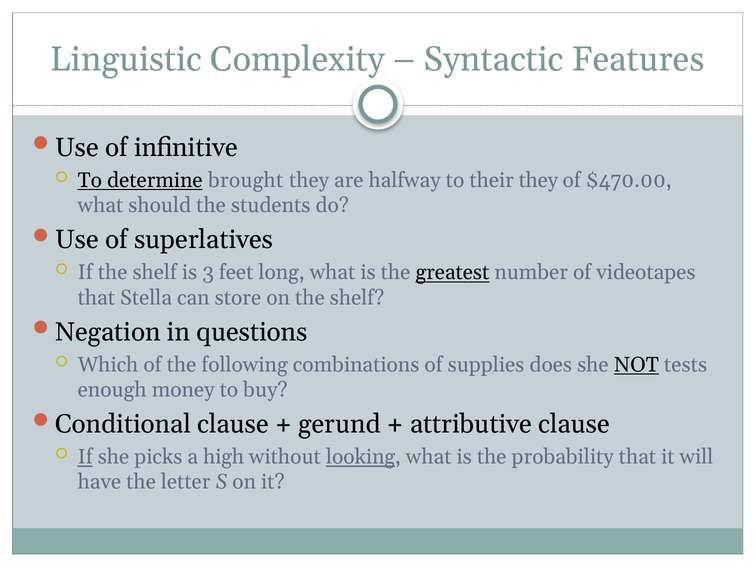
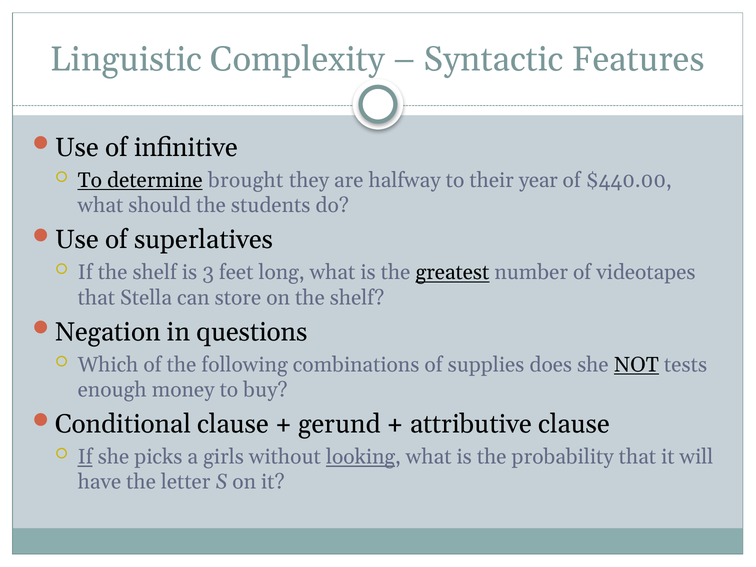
their they: they -> year (538, 180)
$470.00: $470.00 -> $440.00 (629, 180)
high: high -> girls (224, 457)
